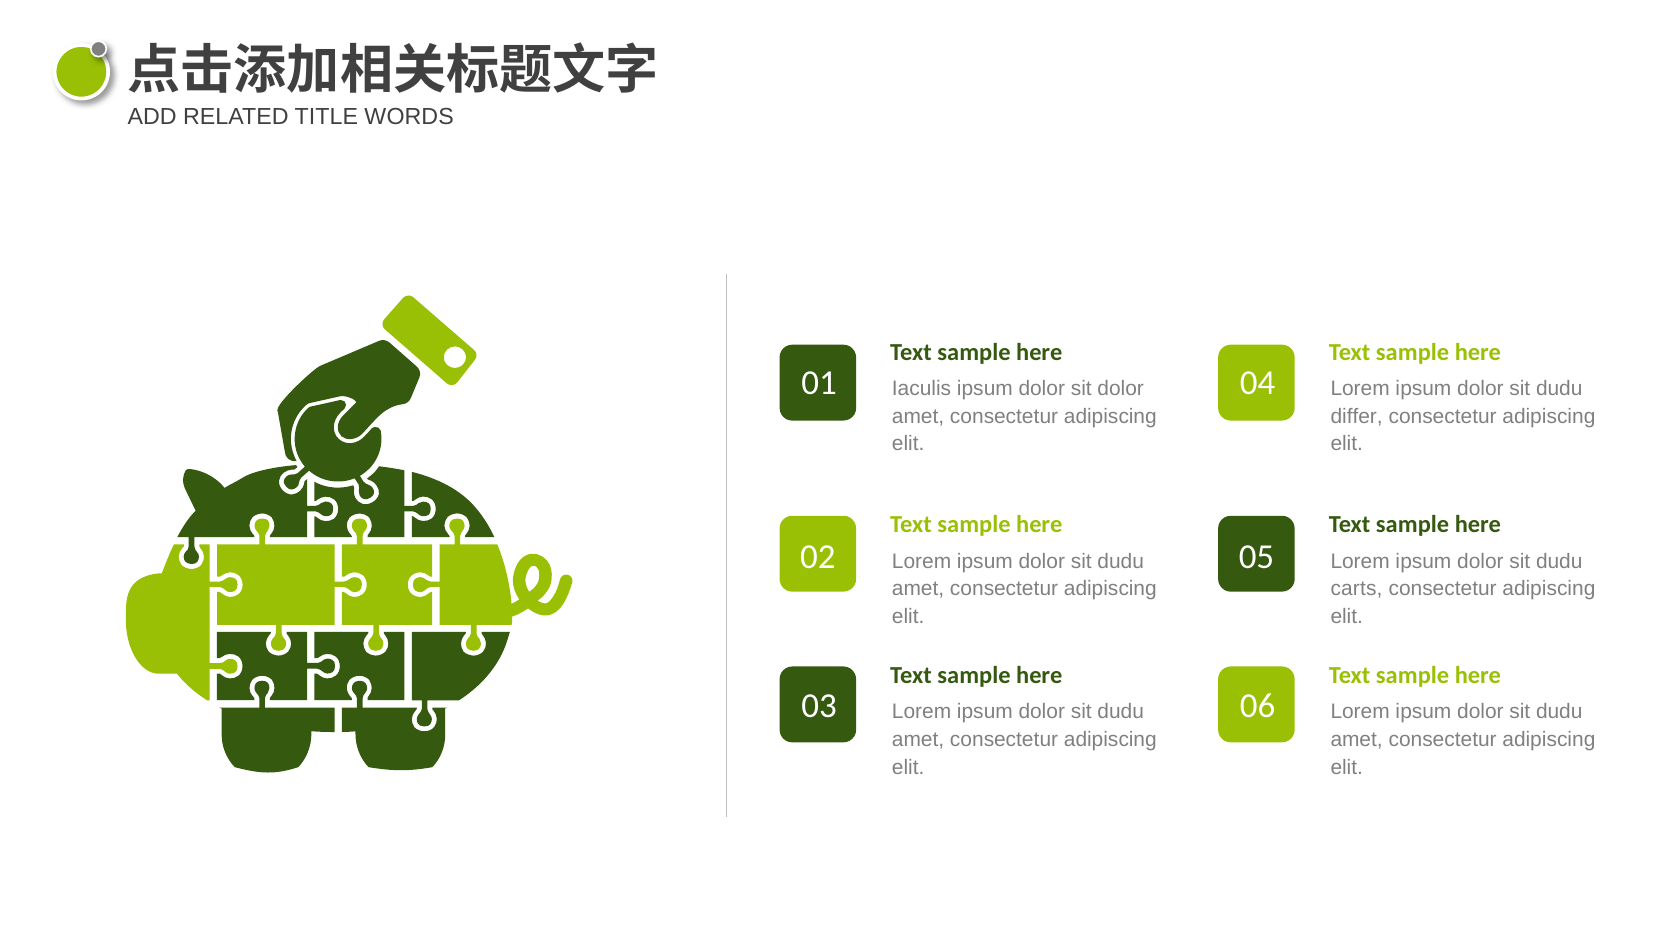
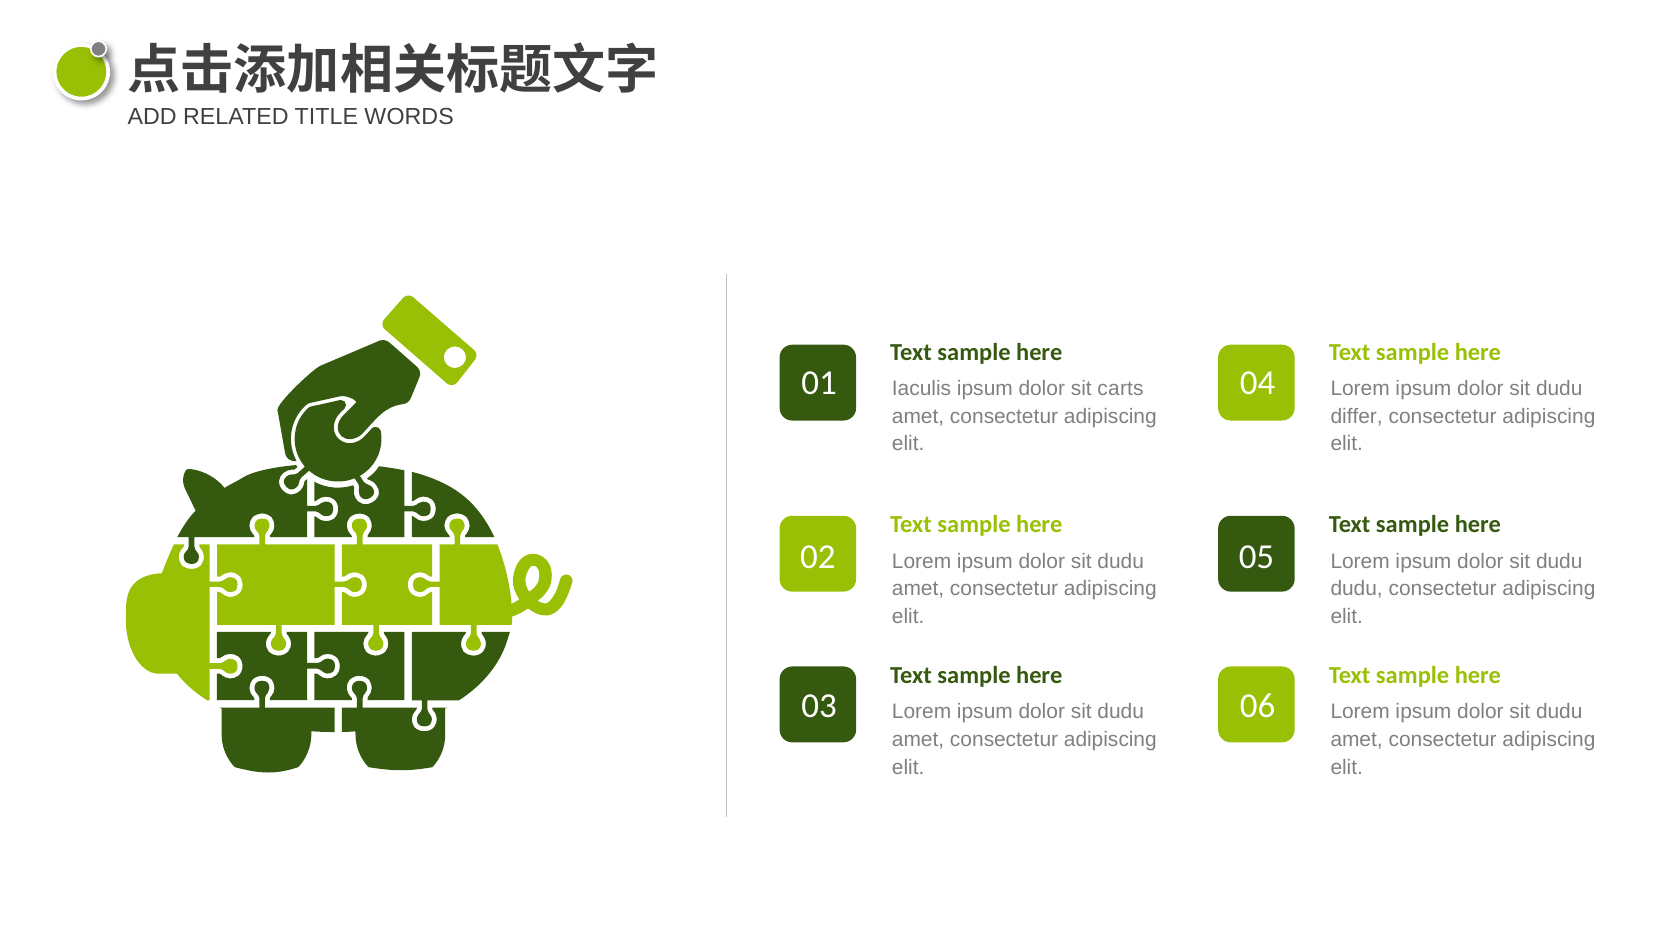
sit dolor: dolor -> carts (1121, 389)
carts: carts -> dudu (1357, 589)
